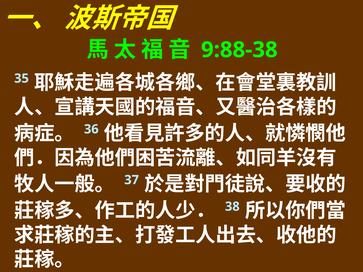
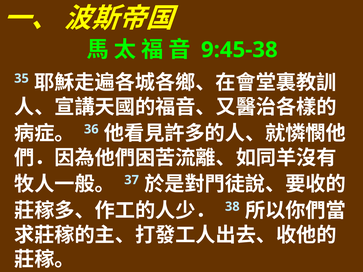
9:88-38: 9:88-38 -> 9:45-38 (239, 50)
